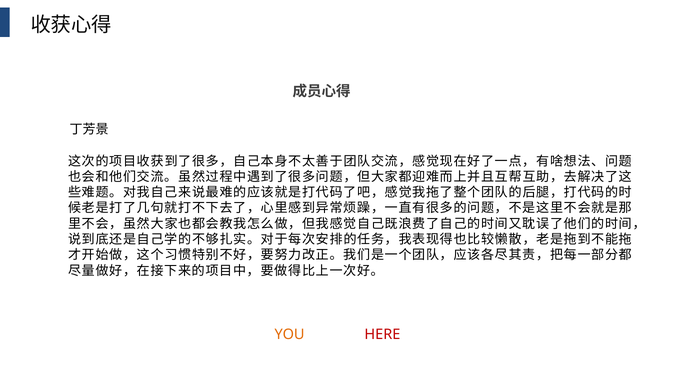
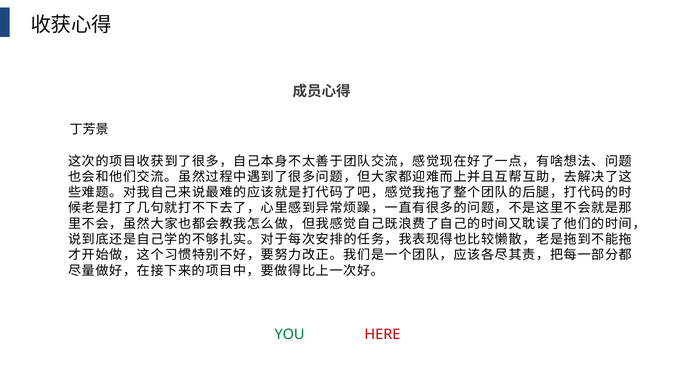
YOU colour: orange -> green (290, 335)
